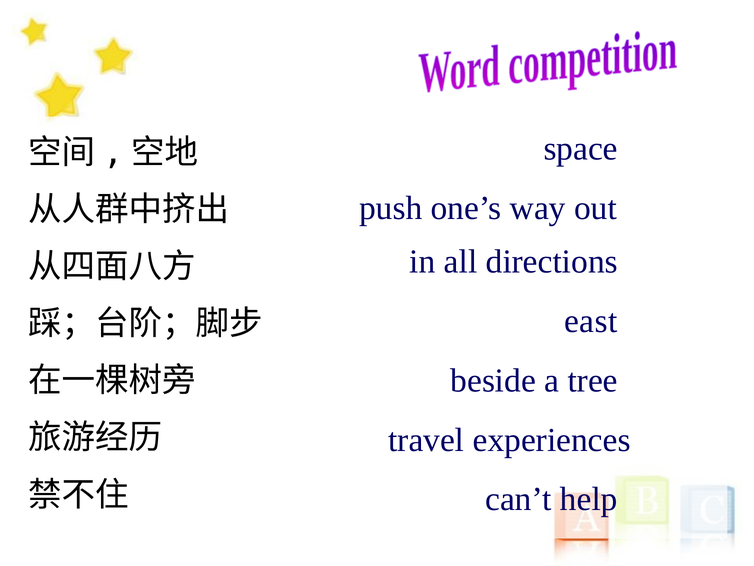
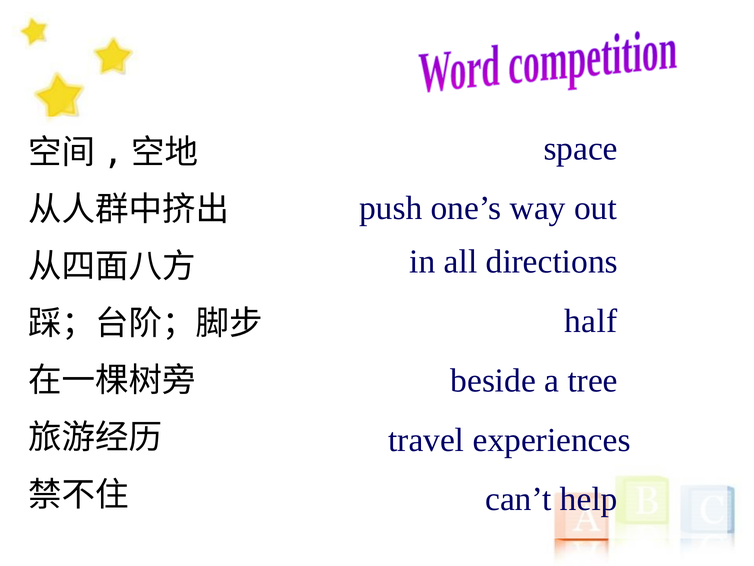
east: east -> half (591, 321)
